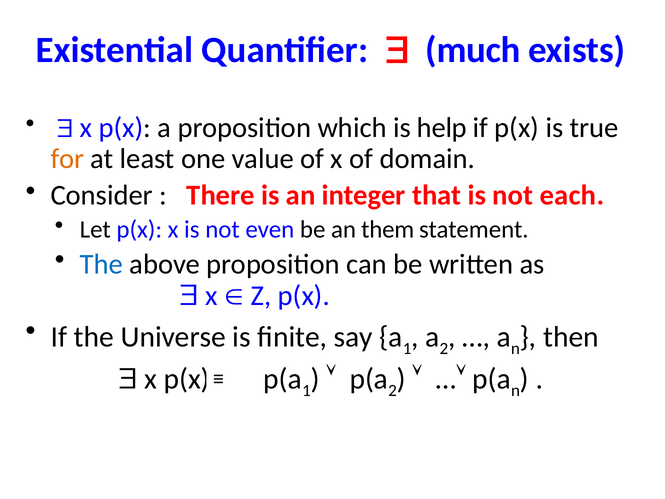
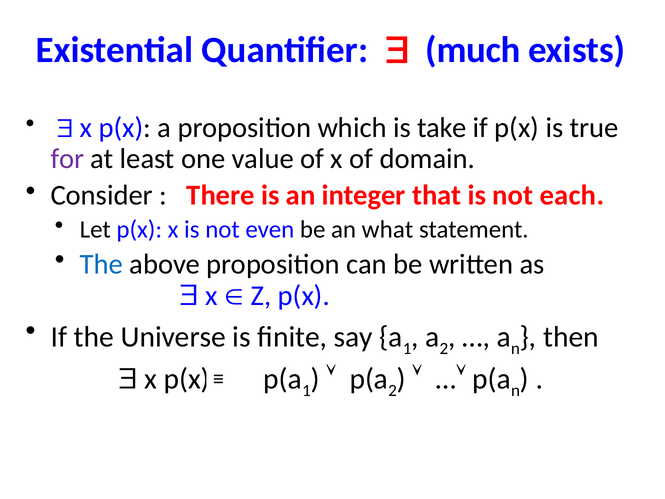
help: help -> take (442, 128)
for colour: orange -> purple (67, 159)
them: them -> what (387, 229)
